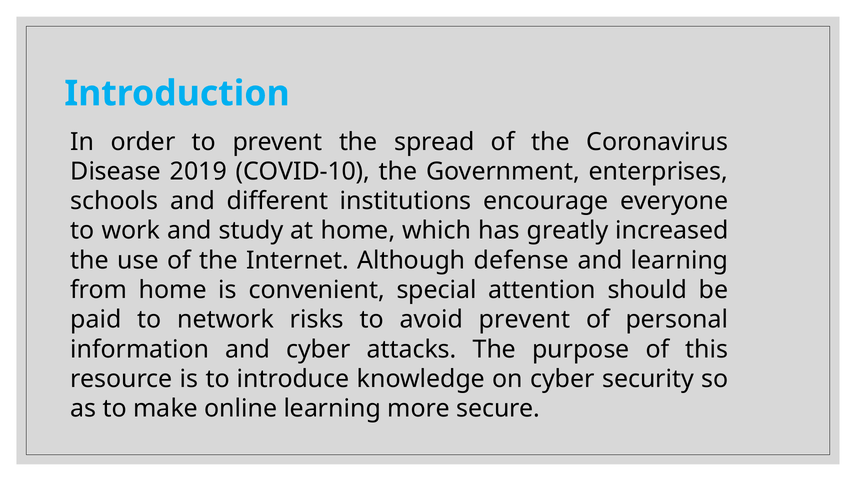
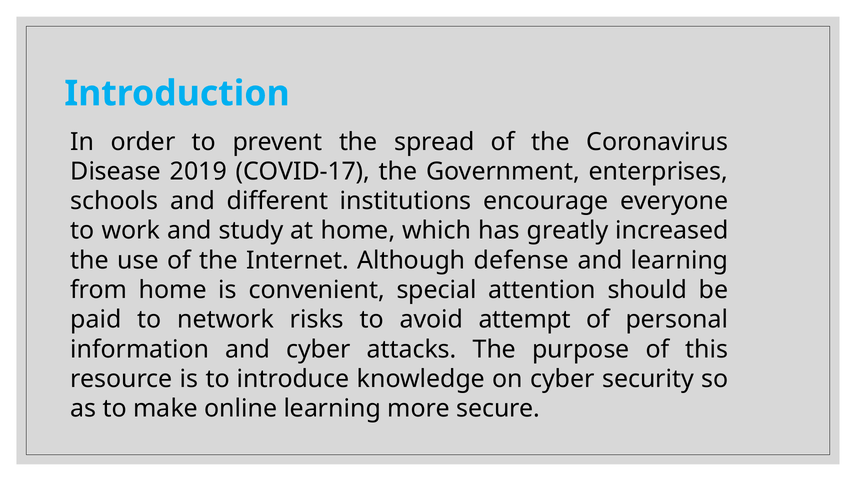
COVID-10: COVID-10 -> COVID-17 (303, 172)
avoid prevent: prevent -> attempt (525, 320)
